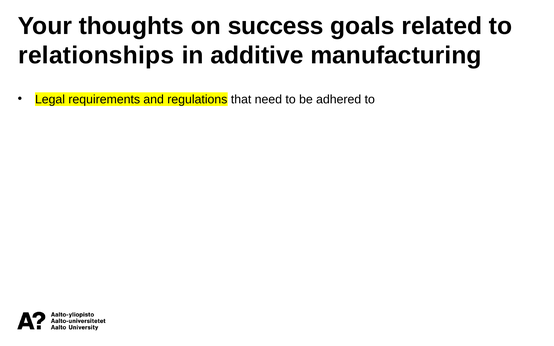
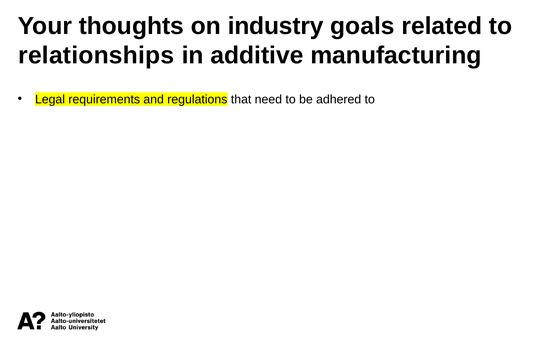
success: success -> industry (276, 26)
